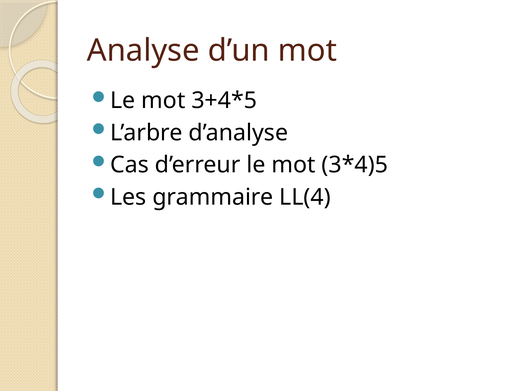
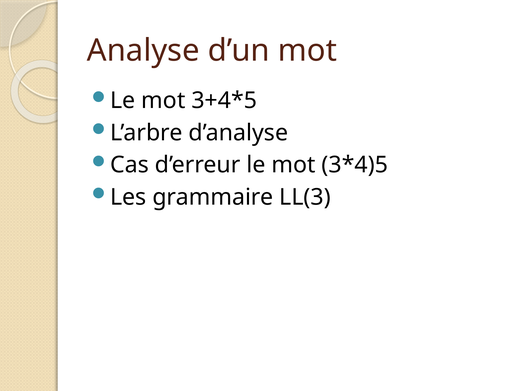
LL(4: LL(4 -> LL(3 (305, 197)
